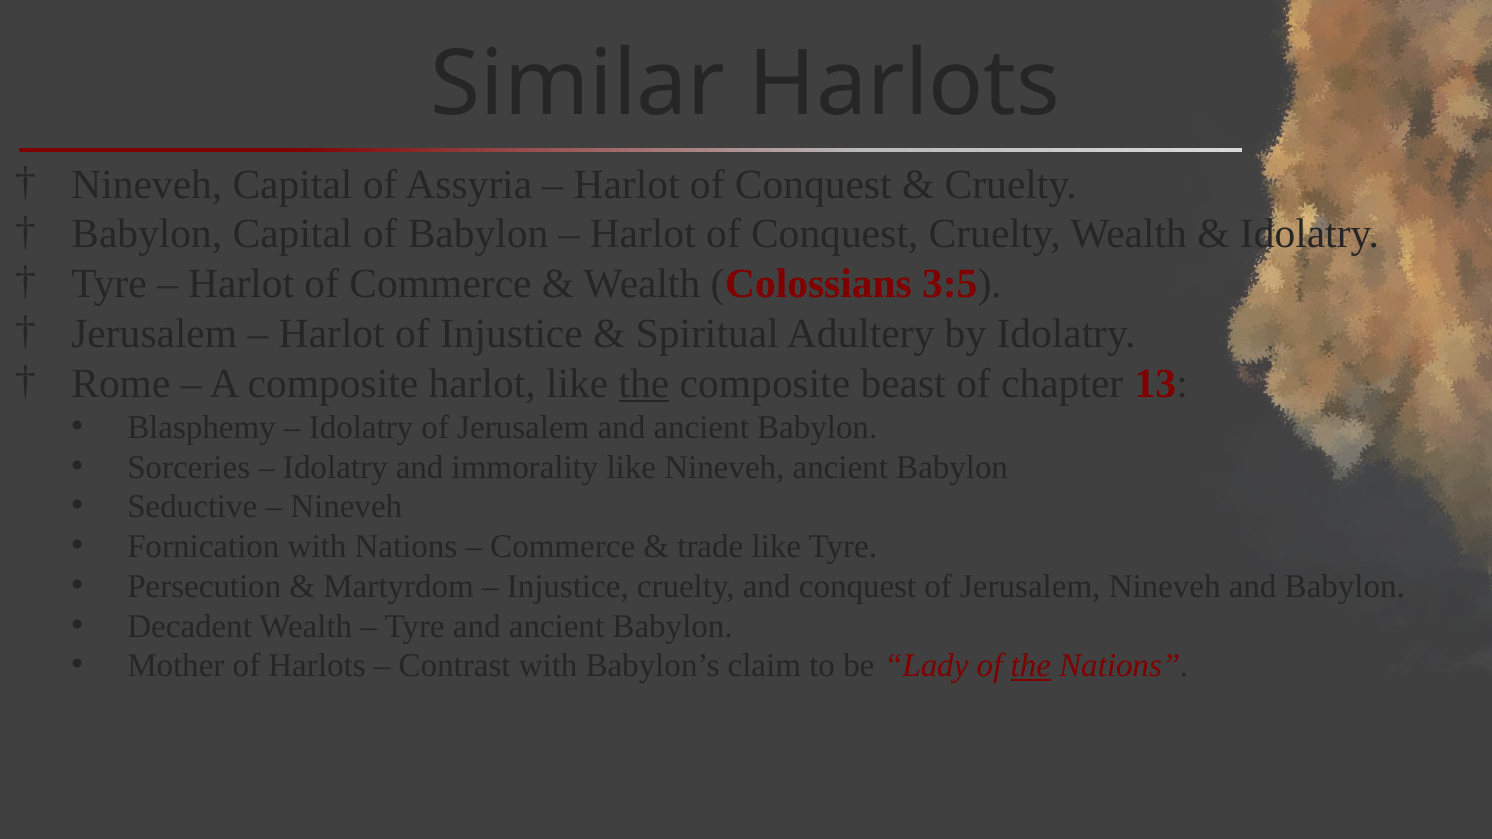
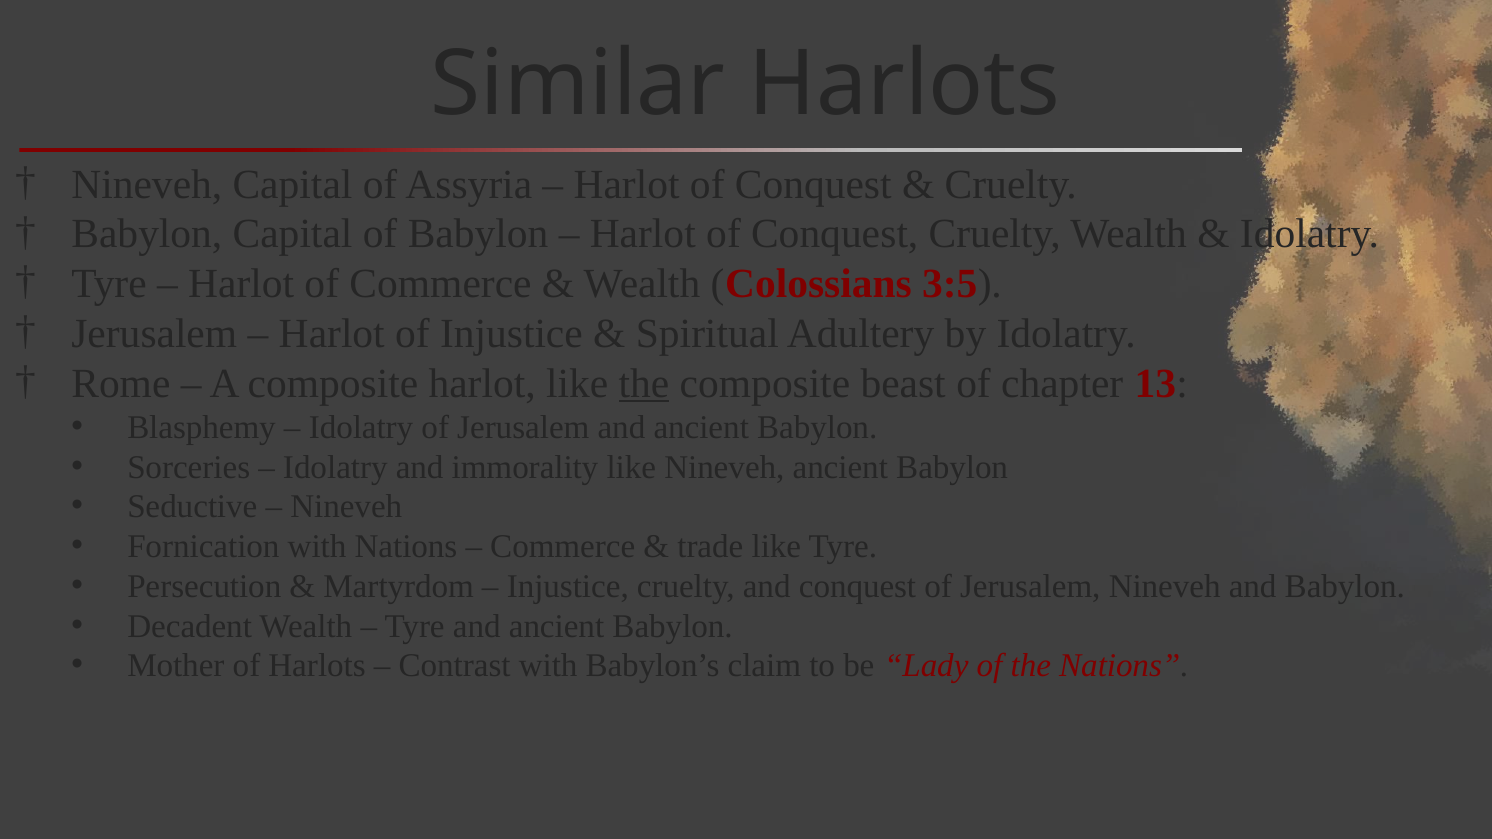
the underline: present -> none (1031, 666)
